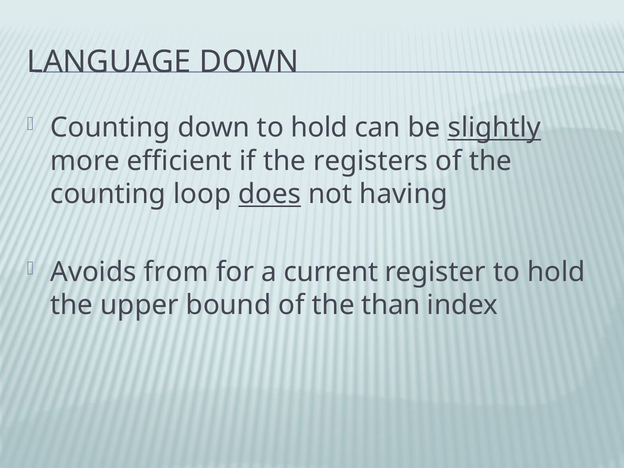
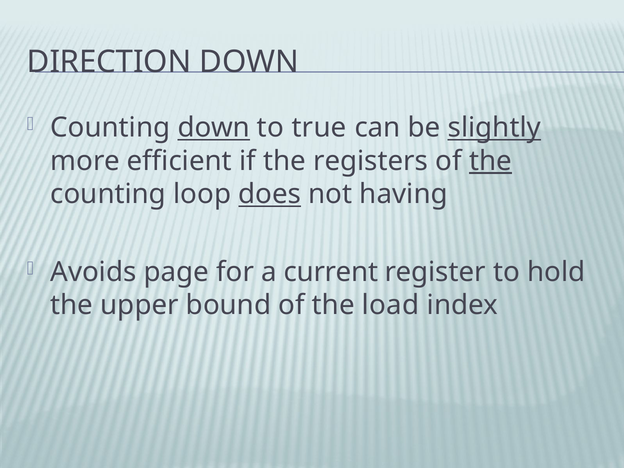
LANGUAGE: LANGUAGE -> DIRECTION (109, 62)
down underline: none -> present (214, 128)
hold: hold -> true (319, 128)
the underline: none -> present (490, 161)
from: from -> page (176, 272)
than: than -> load (391, 305)
